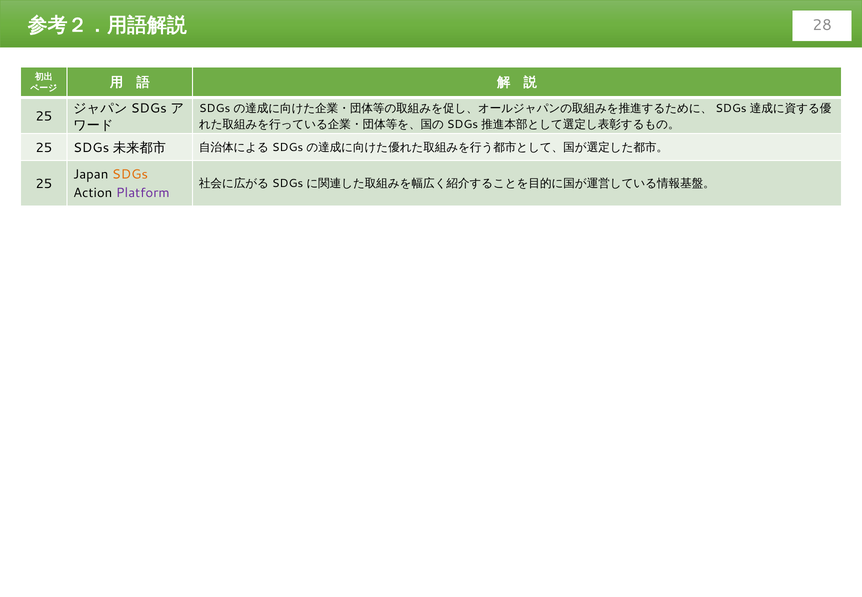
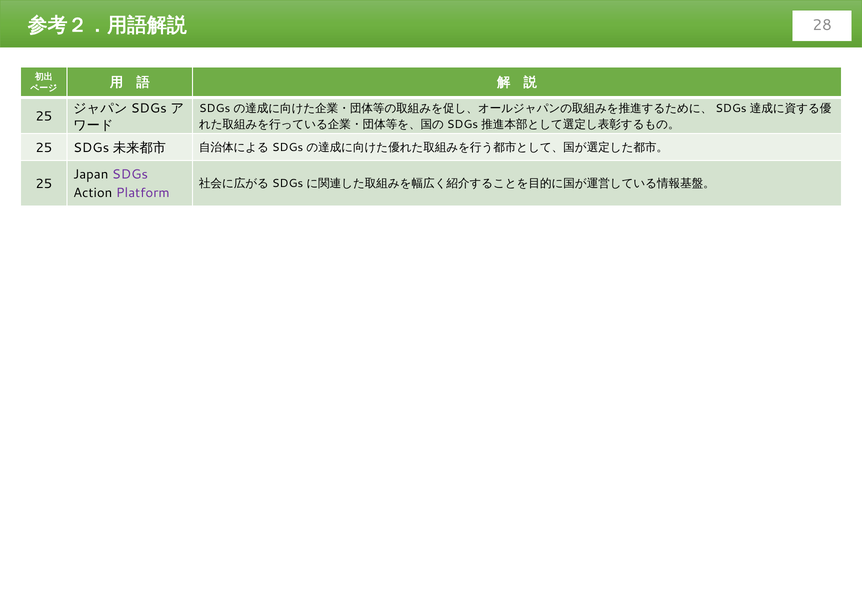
SDGs colour: orange -> purple (130, 174)
